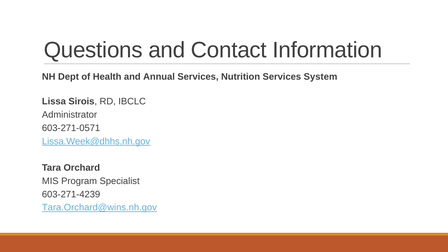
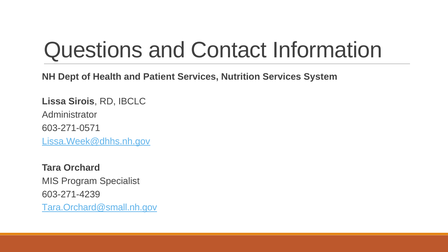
Annual: Annual -> Patient (159, 77)
Tara.Orchard@wins.nh.gov: Tara.Orchard@wins.nh.gov -> Tara.Orchard@small.nh.gov (99, 208)
